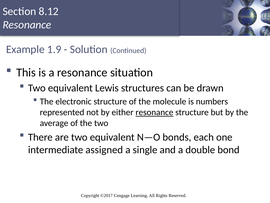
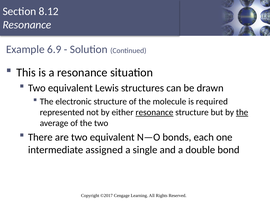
1.9: 1.9 -> 6.9 (54, 49)
numbers: numbers -> required (212, 101)
the underline: none -> present (242, 112)
